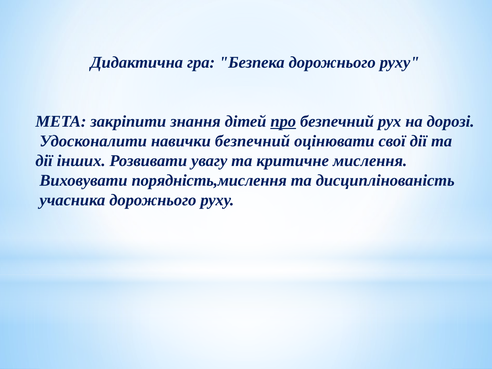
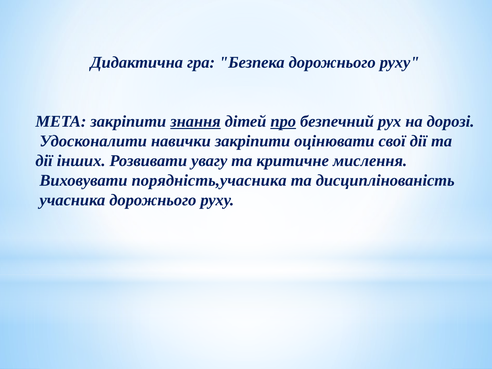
знання underline: none -> present (196, 121)
навички безпечний: безпечний -> закріпити (253, 141)
порядність,мислення: порядність,мислення -> порядність,учасника (209, 180)
